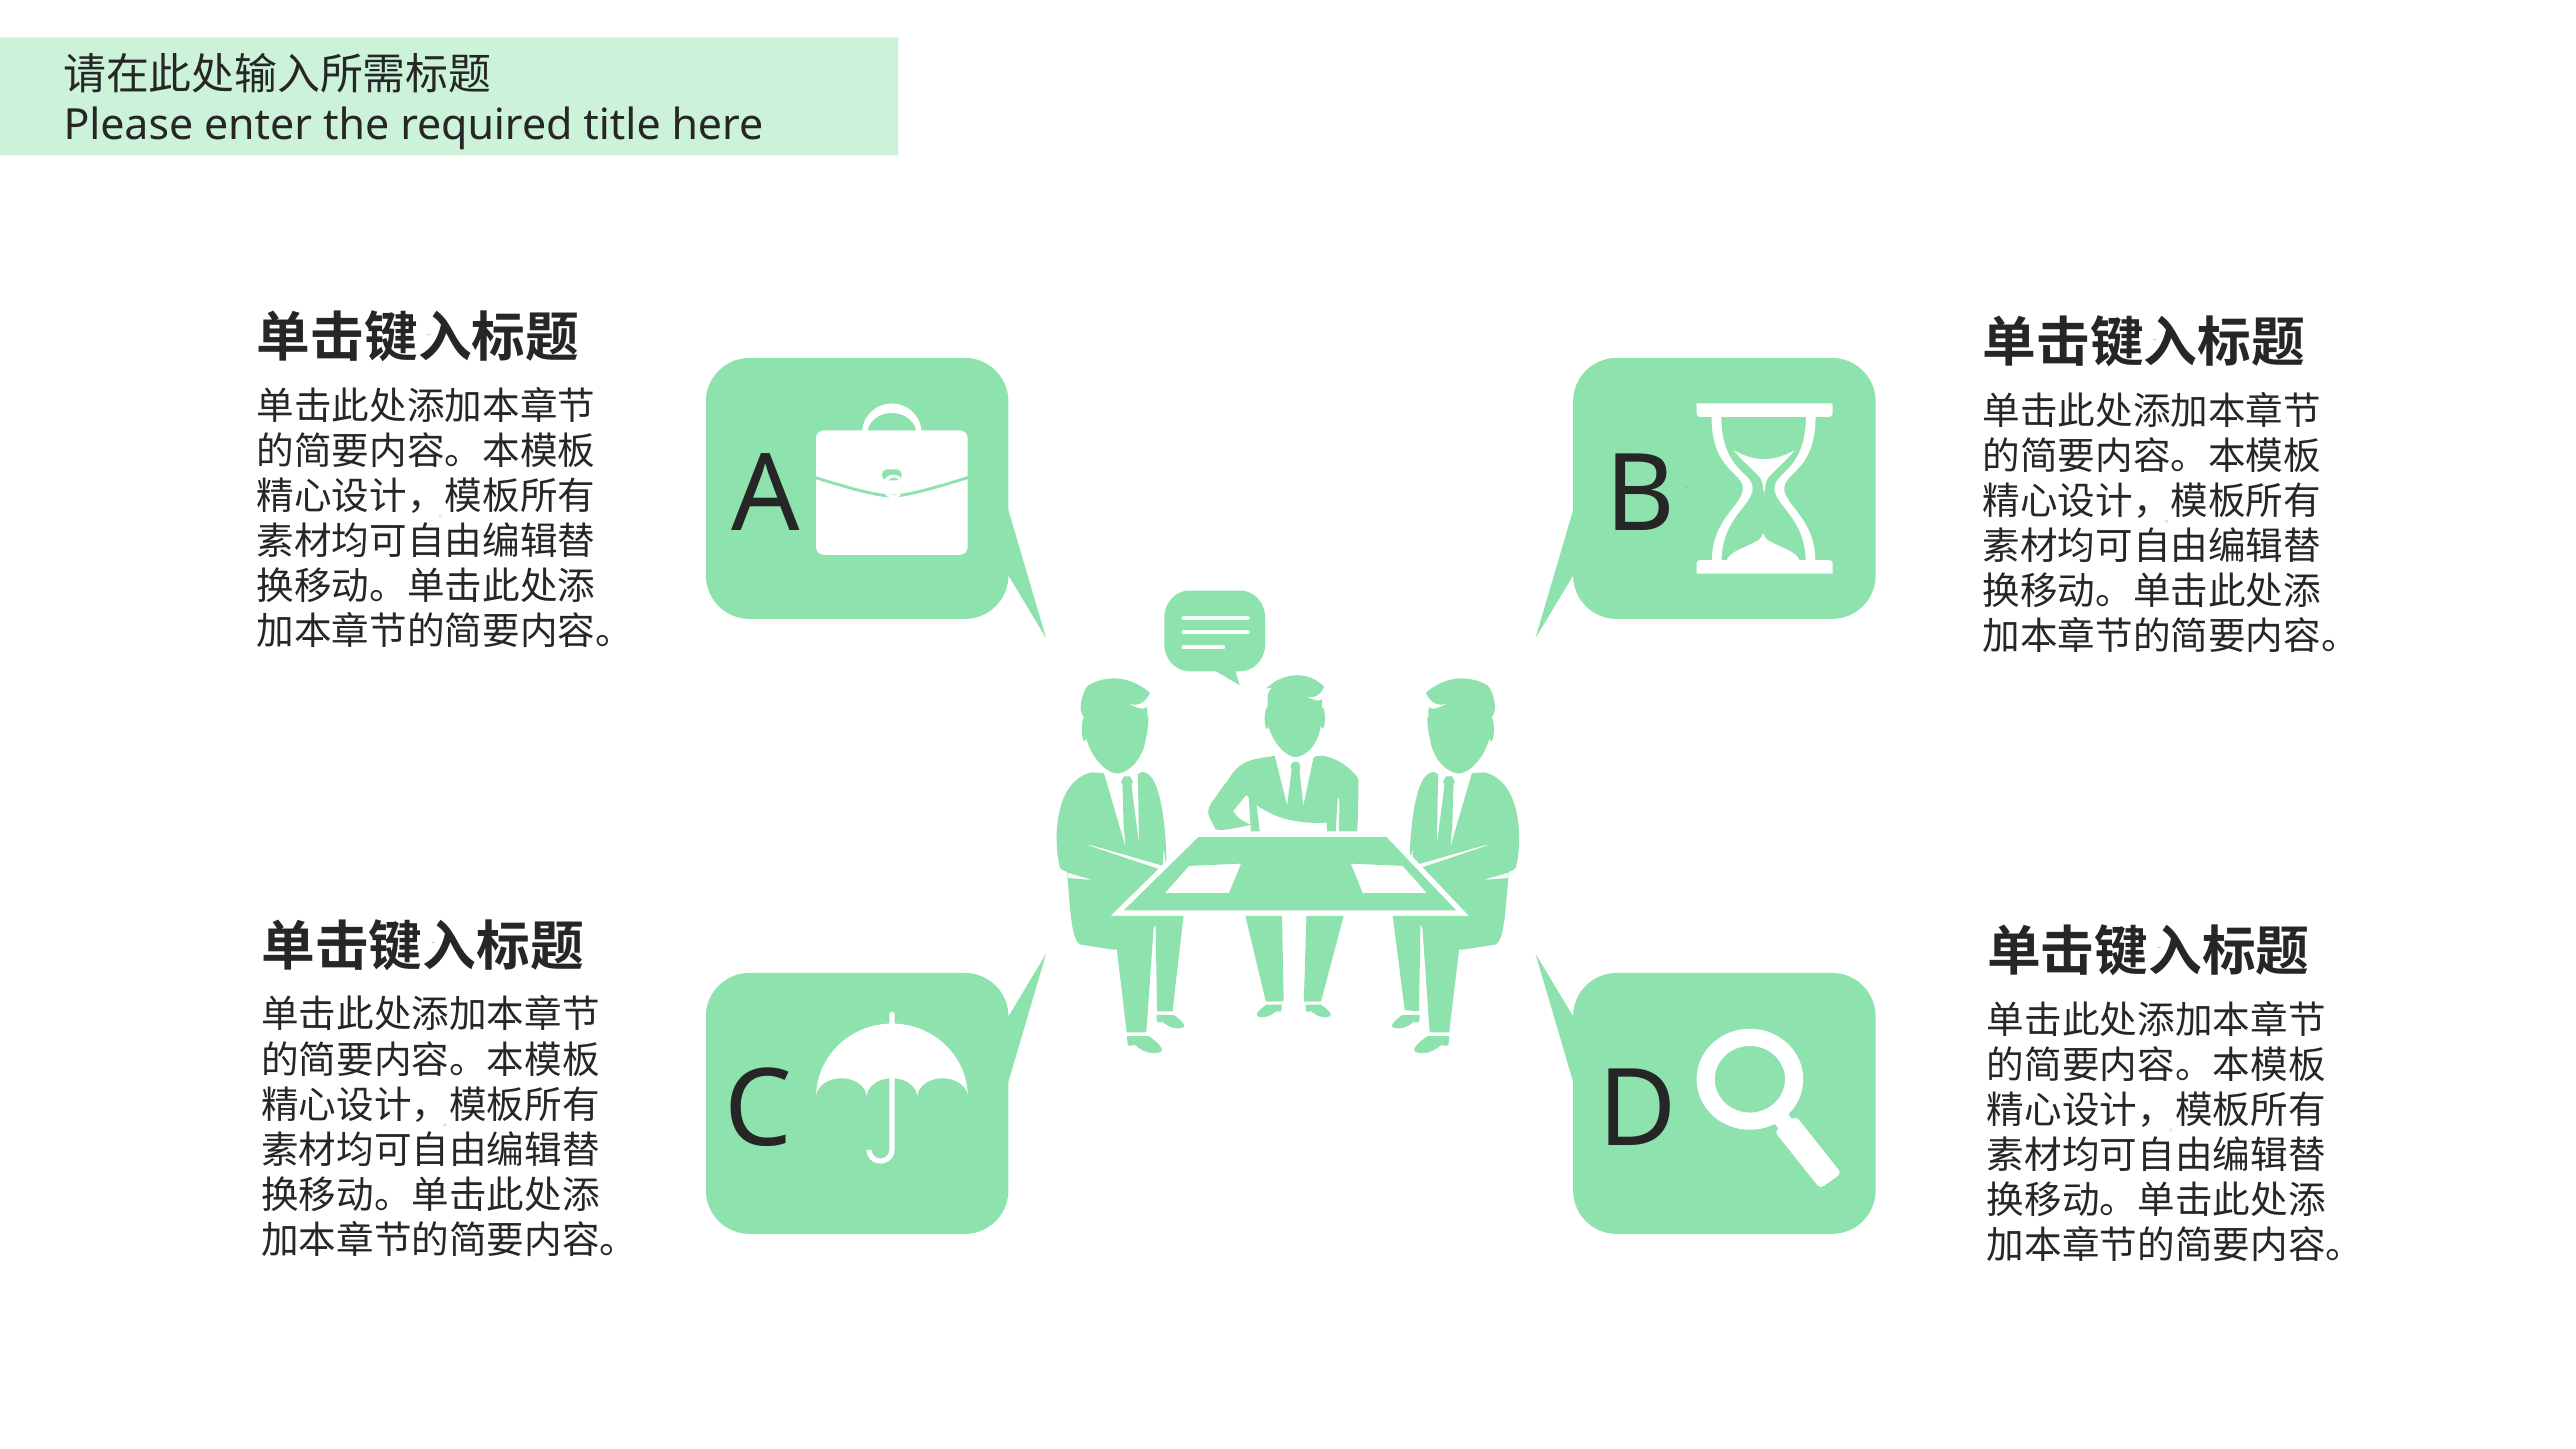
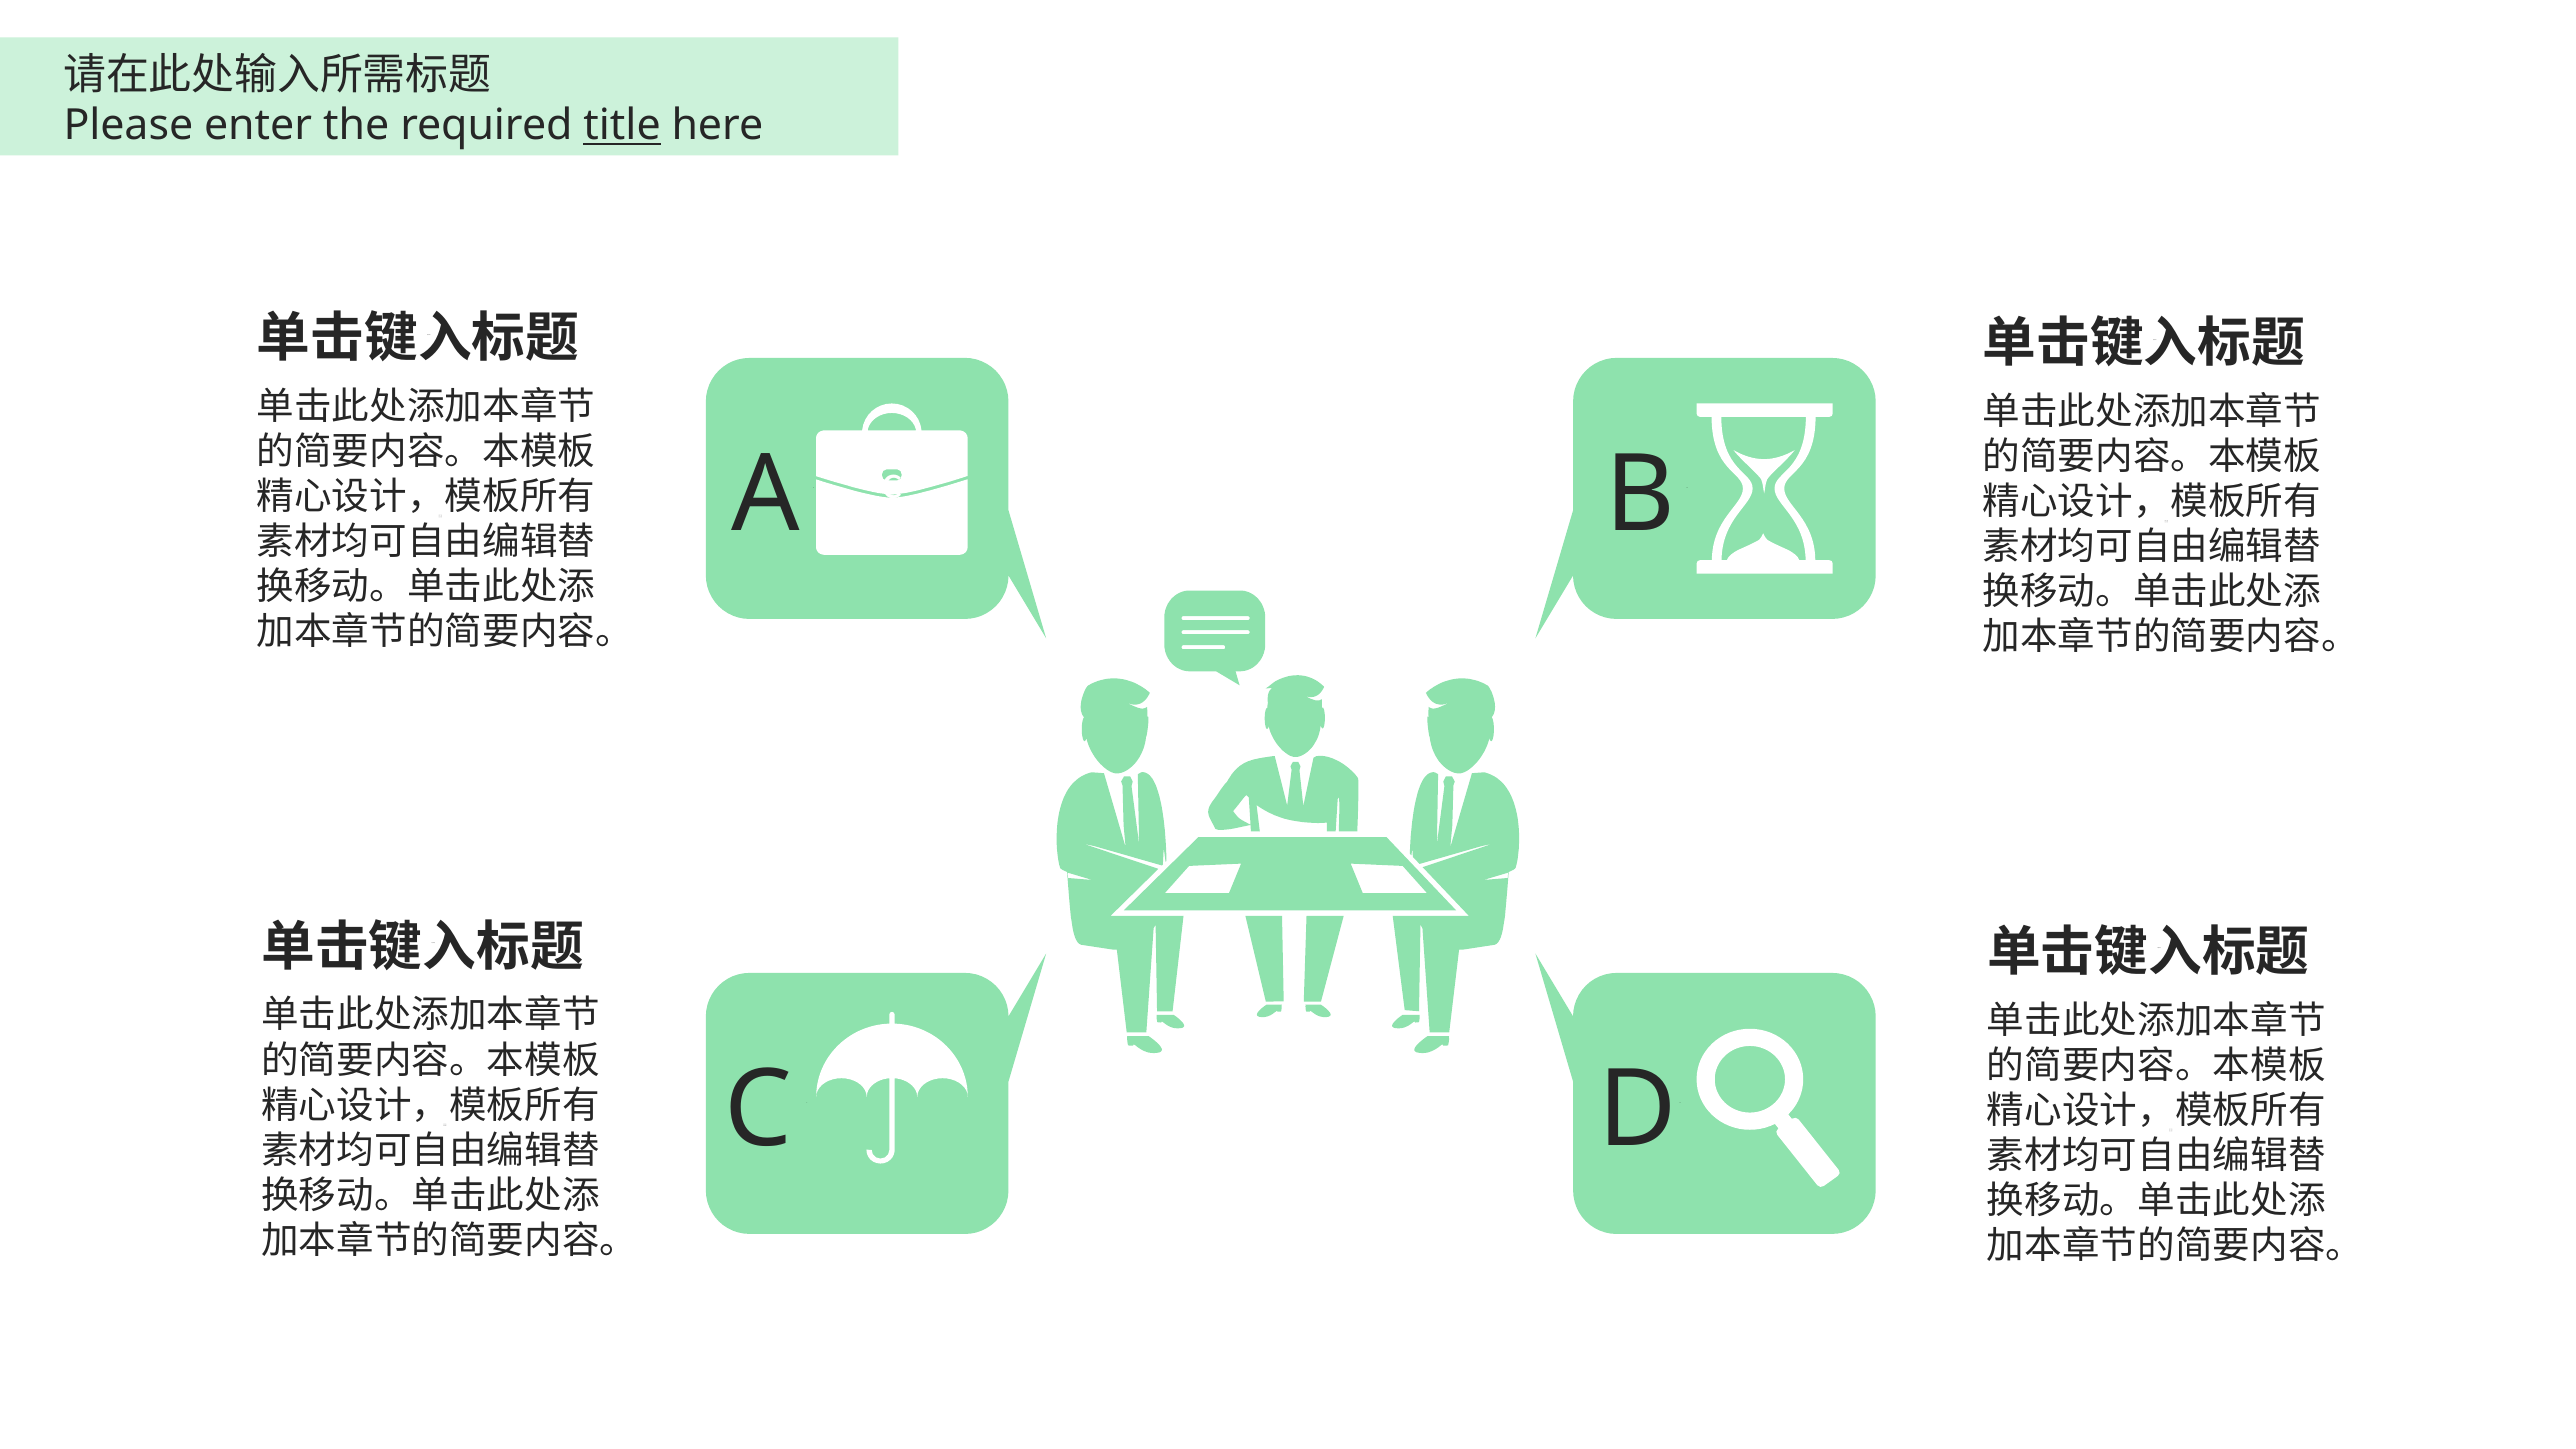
title underline: none -> present (622, 126)
